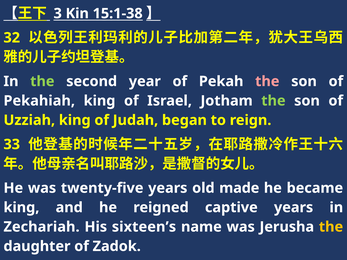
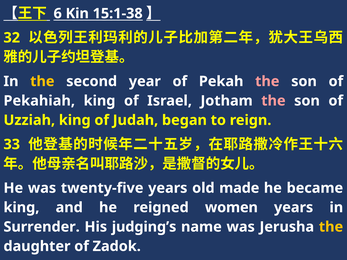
3: 3 -> 6 (58, 13)
the colour: light green -> yellow (42, 81)
the colour: light green -> pink (273, 101)
captive: captive -> women (231, 208)
Zechariah: Zechariah -> Surrender (42, 227)
sixteen’s: sixteen’s -> judging’s (144, 227)
